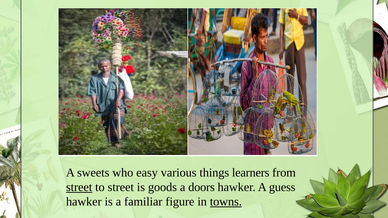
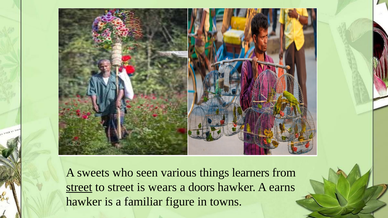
easy: easy -> seen (147, 173)
goods: goods -> wears (162, 187)
guess: guess -> earns (282, 187)
towns underline: present -> none (226, 202)
